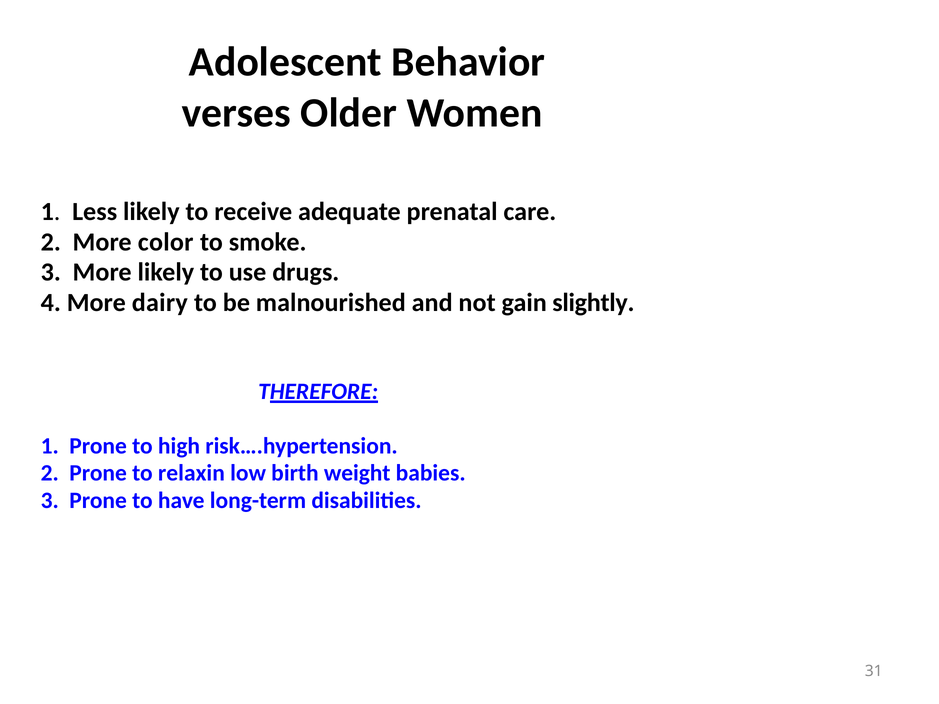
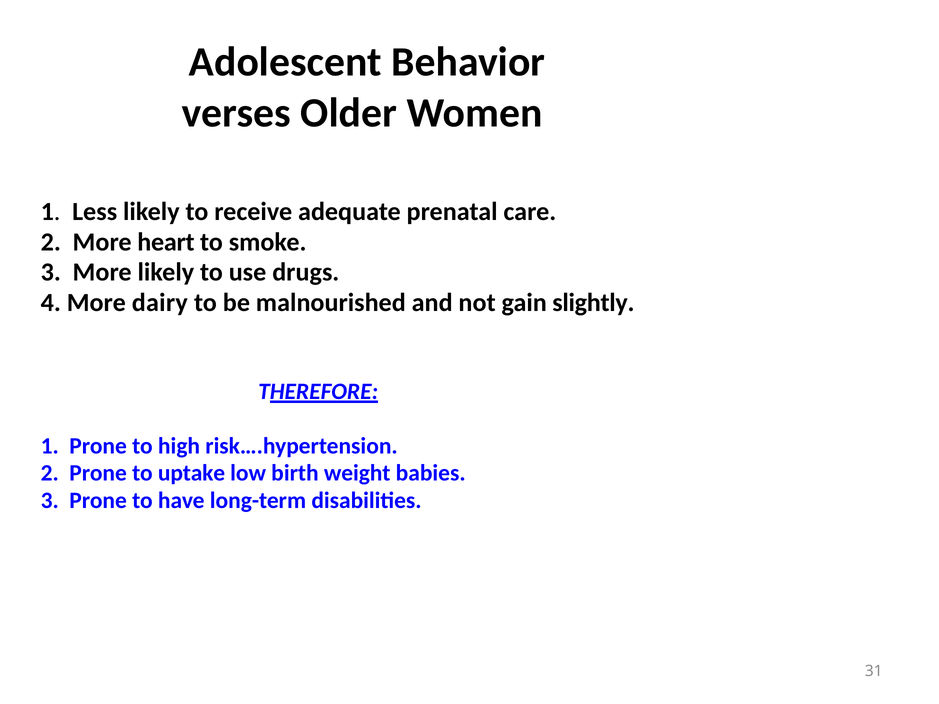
color: color -> heart (166, 242)
relaxin: relaxin -> uptake (192, 473)
